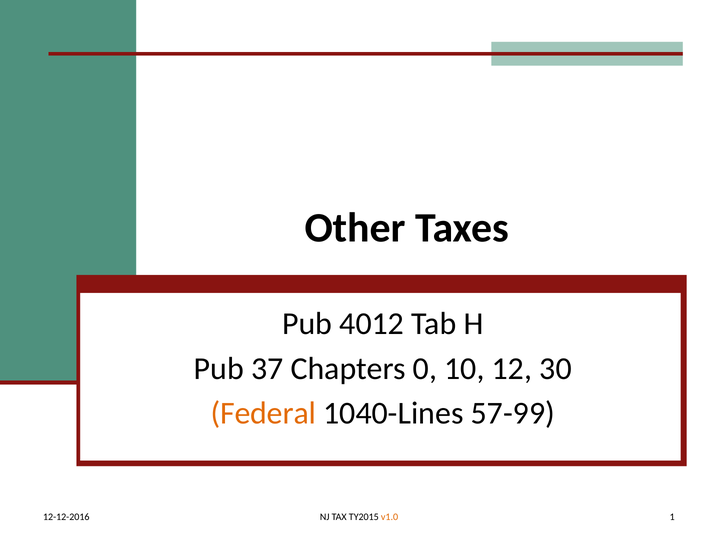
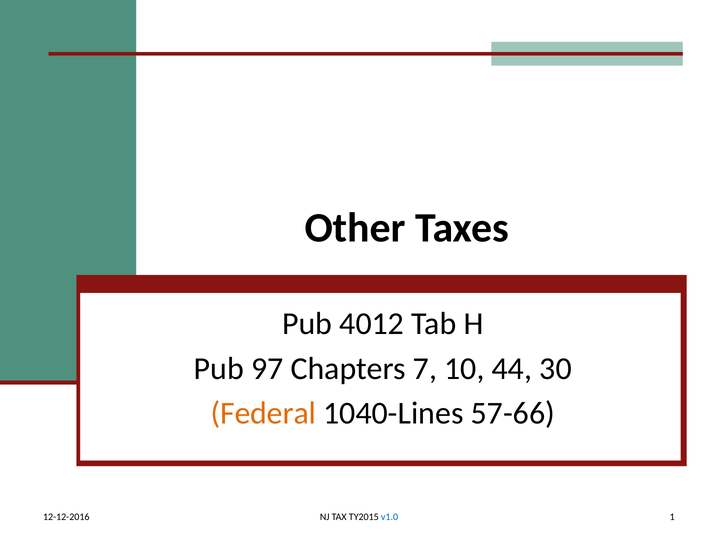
37: 37 -> 97 (267, 369)
0: 0 -> 7 (425, 369)
12: 12 -> 44 (512, 369)
57-99: 57-99 -> 57-66 (513, 414)
v1.0 colour: orange -> blue (390, 517)
